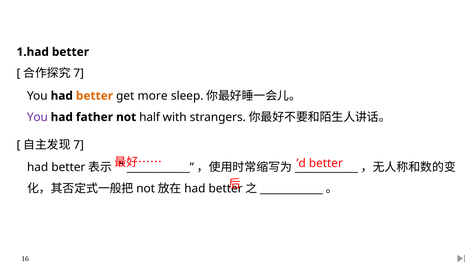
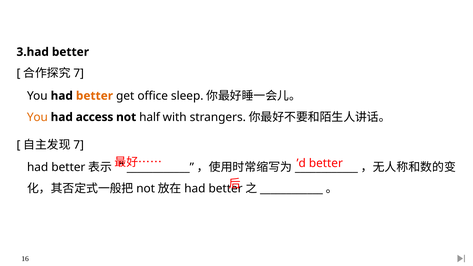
1.had: 1.had -> 3.had (33, 52)
more: more -> office (153, 96)
You colour: purple -> orange (37, 117)
father: father -> access (95, 117)
